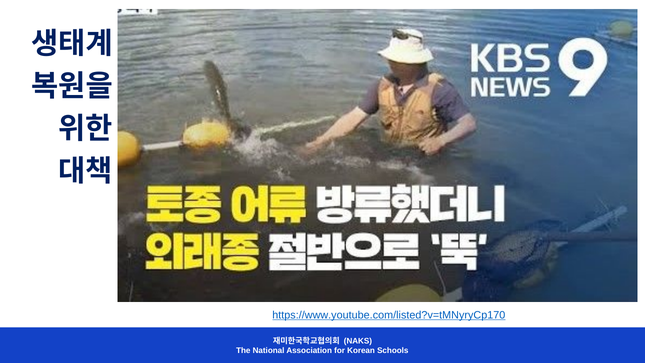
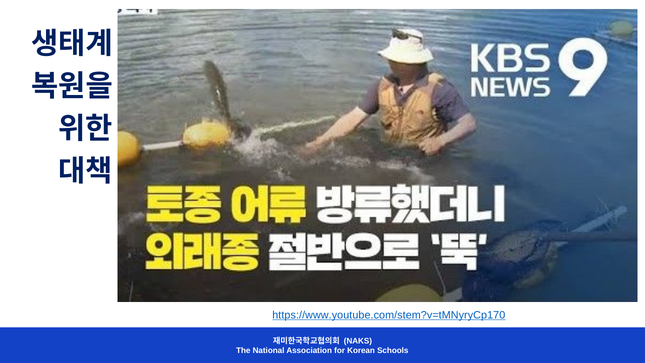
https://www.youtube.com/listed?v=tMNyryCp170: https://www.youtube.com/listed?v=tMNyryCp170 -> https://www.youtube.com/stem?v=tMNyryCp170 (389, 315)
